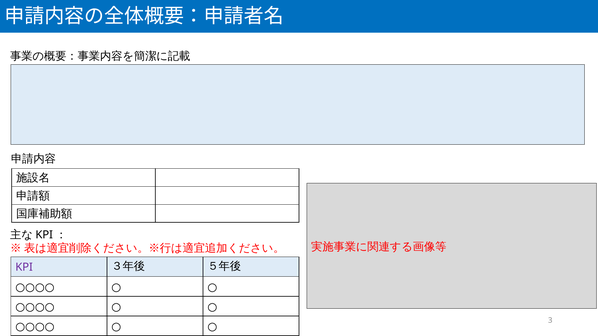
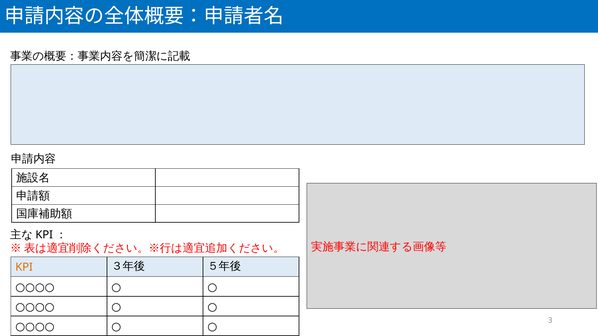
KPI colour: purple -> orange (24, 268)
